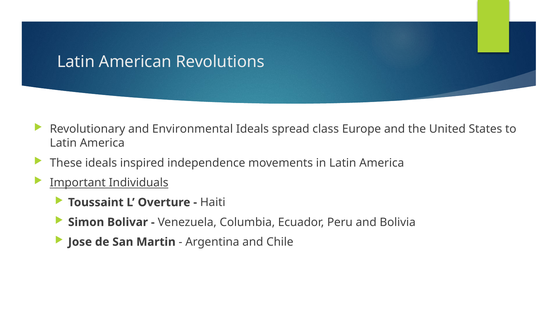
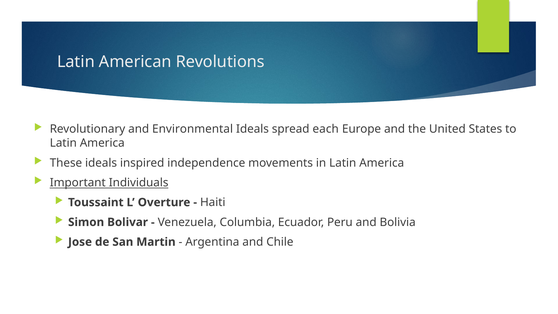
class: class -> each (326, 129)
